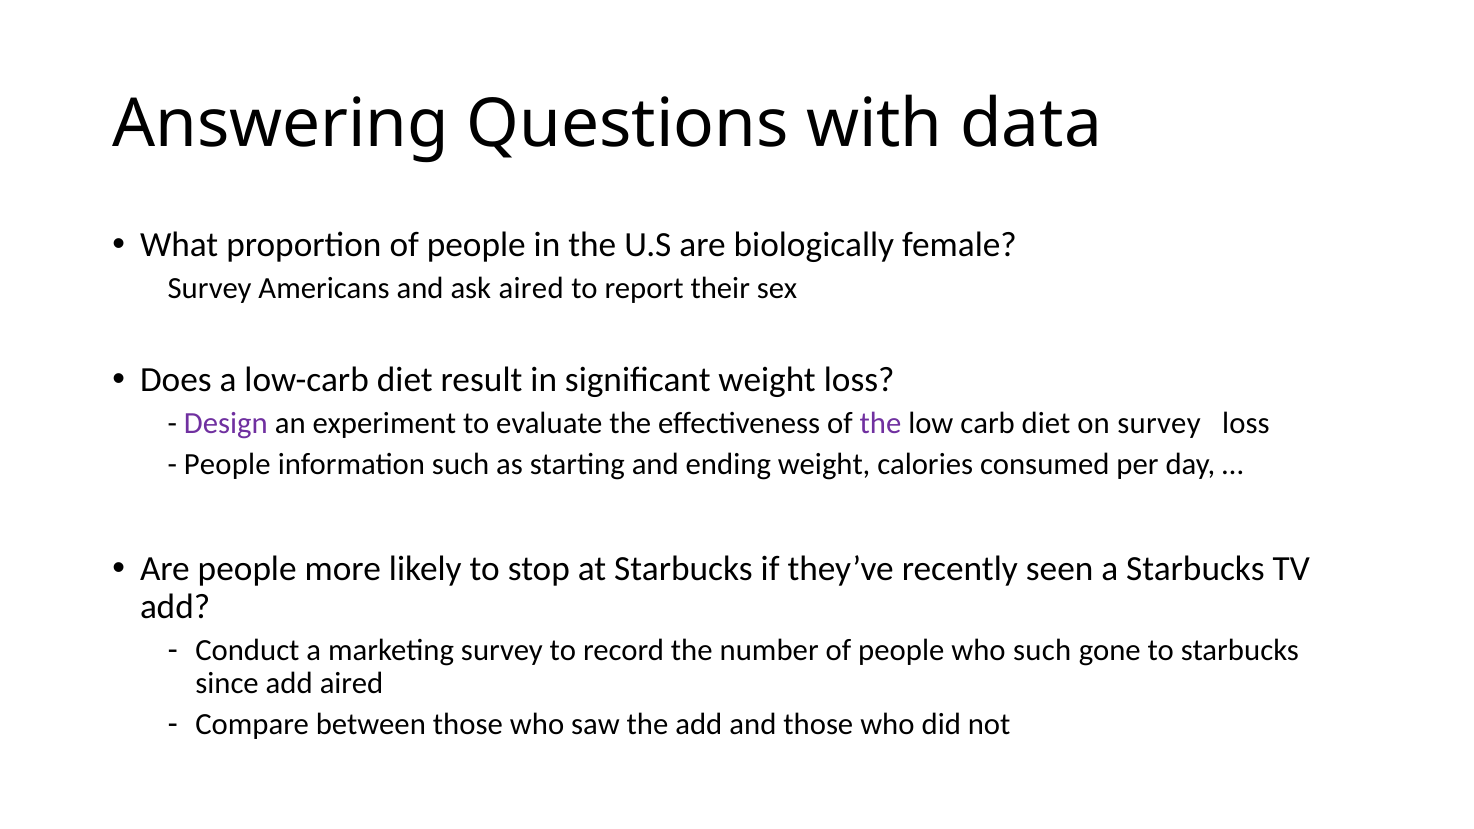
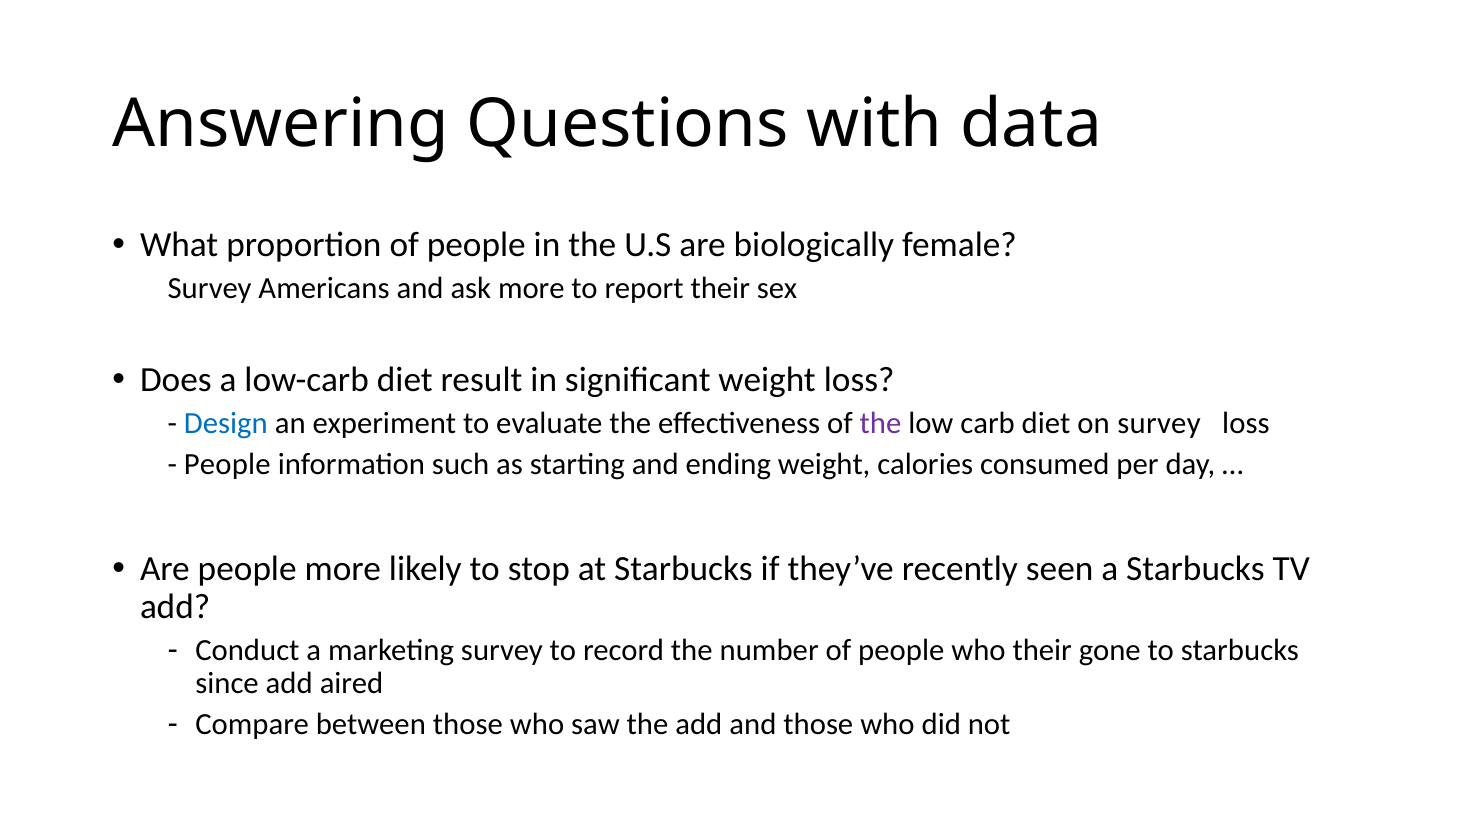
ask aired: aired -> more (531, 288)
Design colour: purple -> blue (226, 424)
who such: such -> their (1042, 650)
